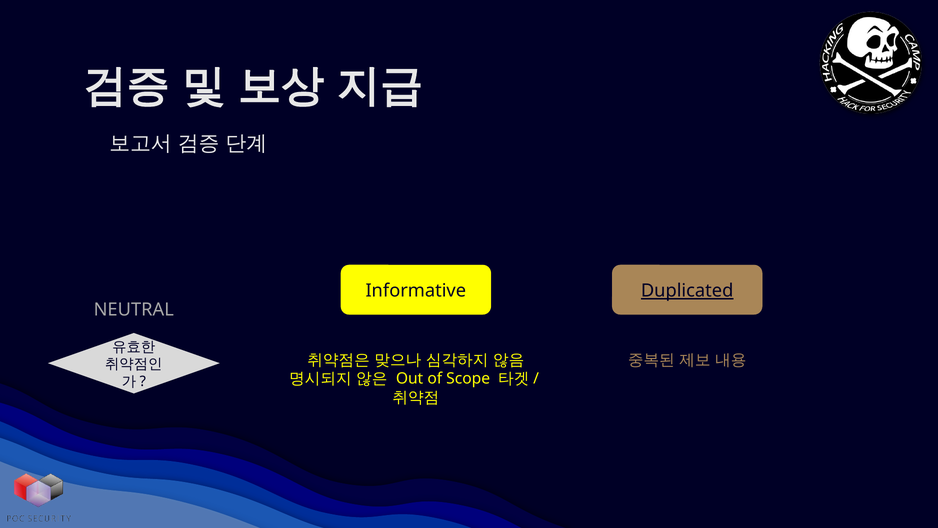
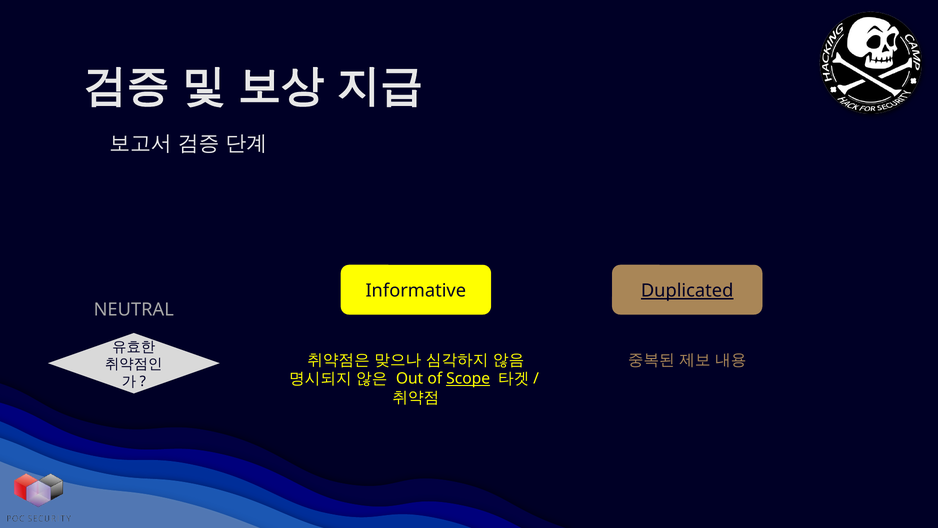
Scope underline: none -> present (468, 379)
